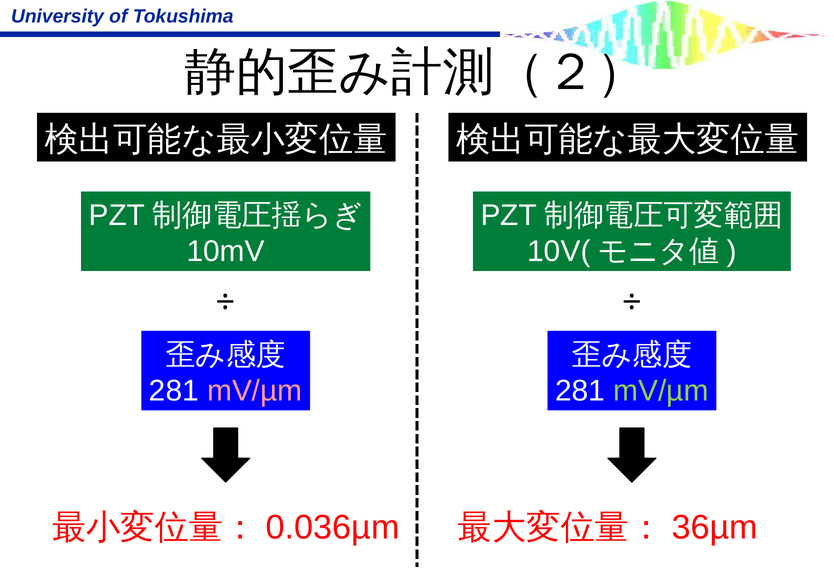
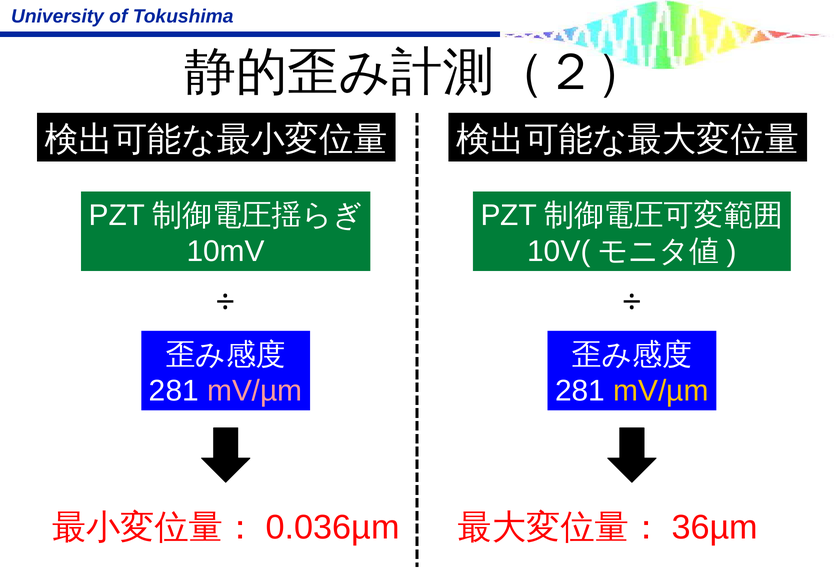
mV/µm colour: light green -> yellow (661, 391)
